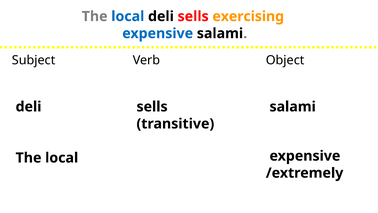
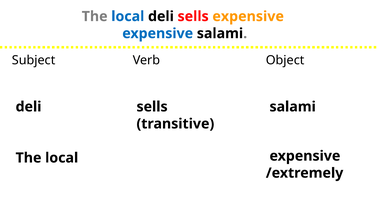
sells exercising: exercising -> expensive (248, 16)
